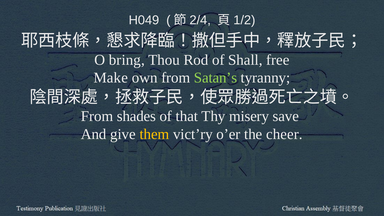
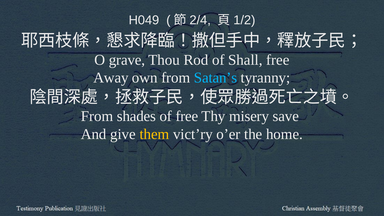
bring: bring -> grave (127, 60)
Make: Make -> Away (111, 78)
Satan’s colour: light green -> light blue (216, 78)
of that: that -> free (187, 116)
cheer: cheer -> home (284, 134)
